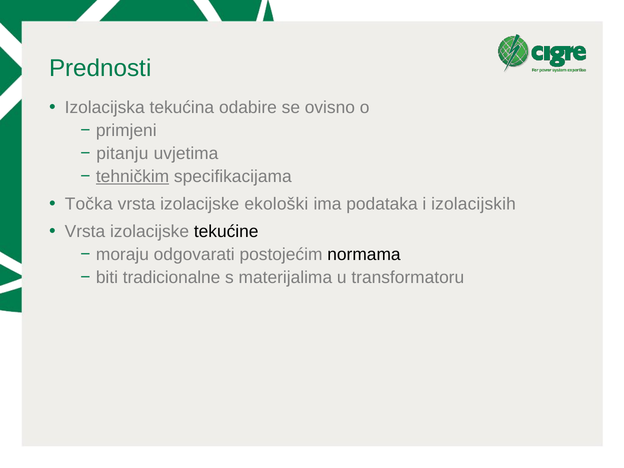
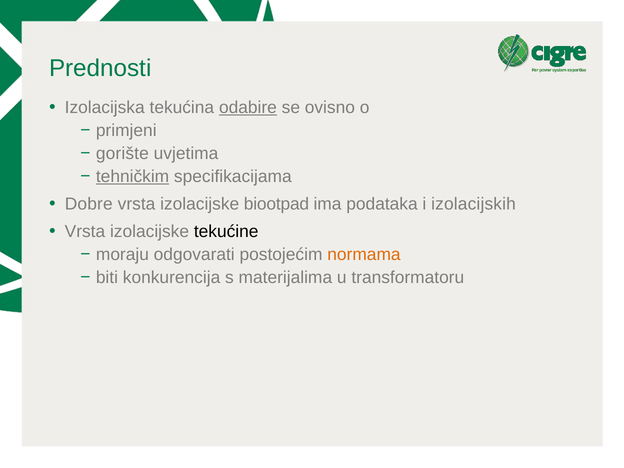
odabire underline: none -> present (248, 108)
pitanju: pitanju -> gorište (122, 154)
Točka: Točka -> Dobre (89, 204)
ekološki: ekološki -> biootpad (276, 204)
normama colour: black -> orange (364, 255)
tradicionalne: tradicionalne -> konkurencija (172, 278)
